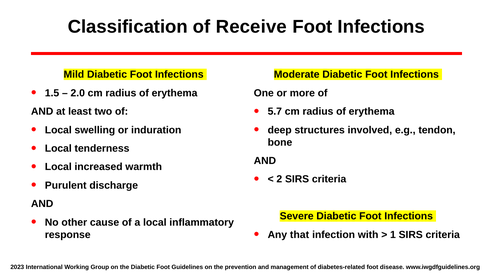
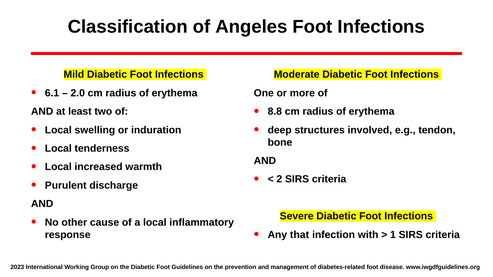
Receive: Receive -> Angeles (251, 27)
1.5: 1.5 -> 6.1 (52, 93)
5.7: 5.7 -> 8.8 (275, 112)
